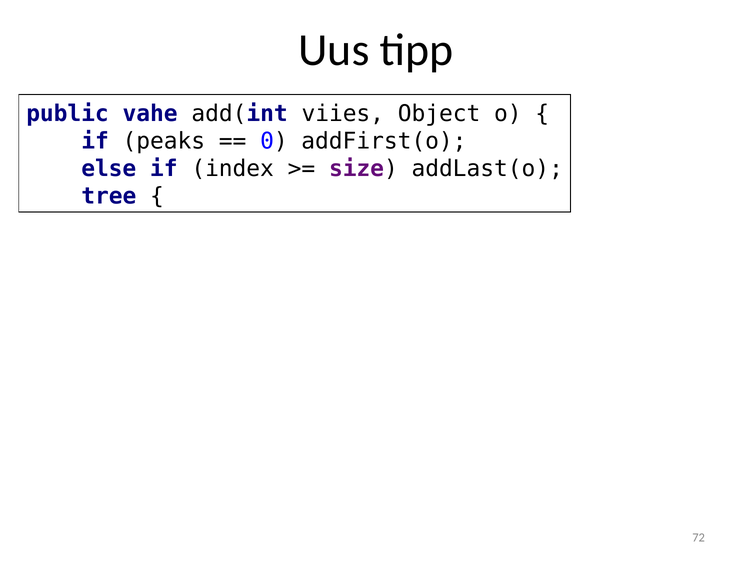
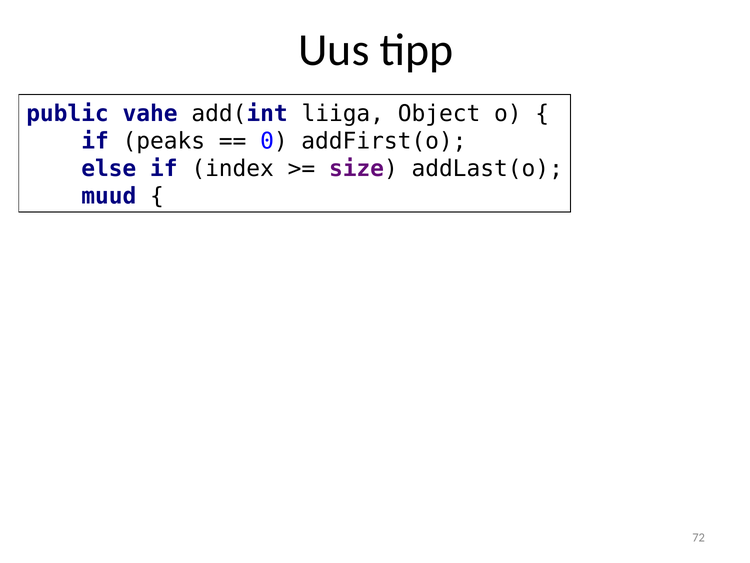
viies: viies -> liiga (343, 113)
tree: tree -> muud (109, 196)
